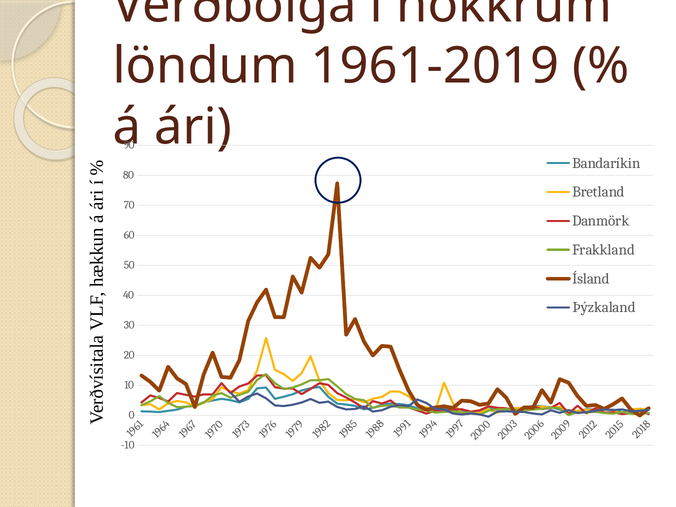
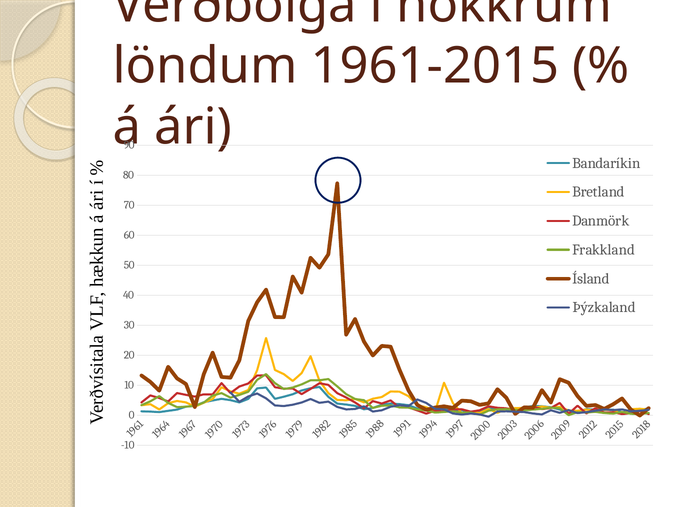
1961-2019: 1961-2019 -> 1961-2015 (435, 66)
